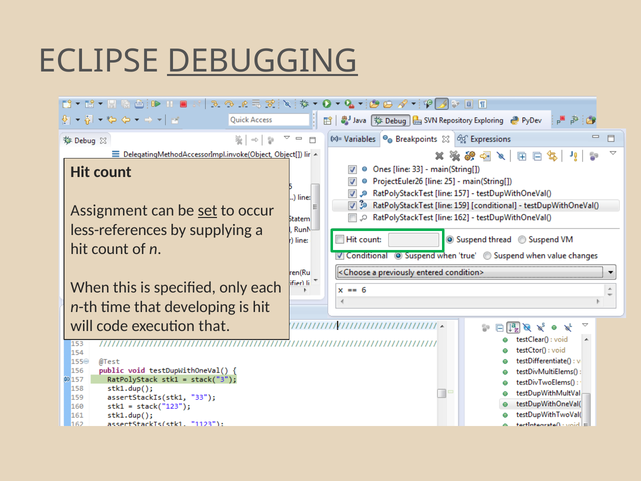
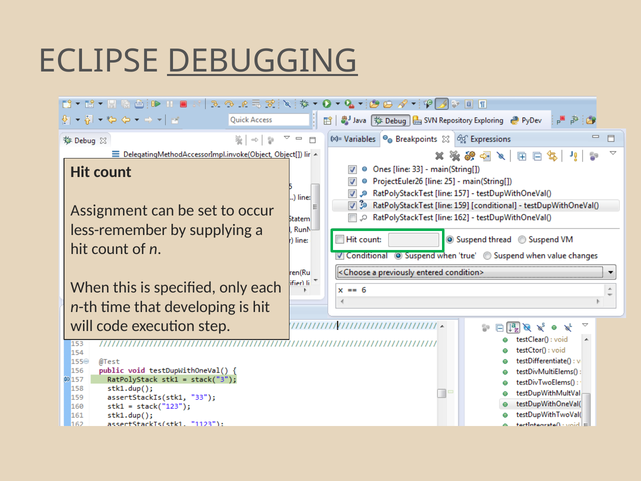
set underline: present -> none (208, 211)
less-references: less-references -> less-remember (119, 230)
execution that: that -> step (214, 326)
